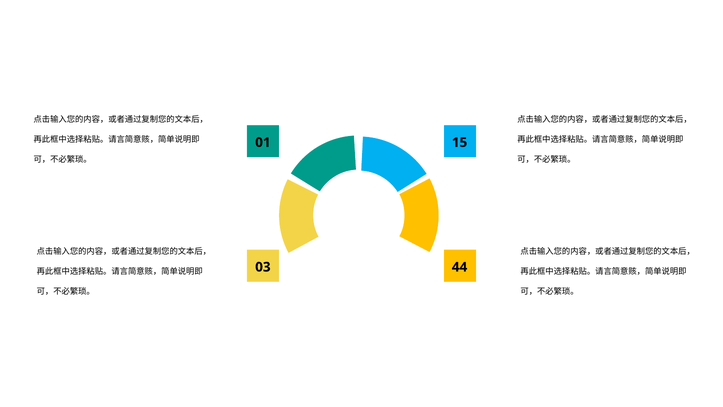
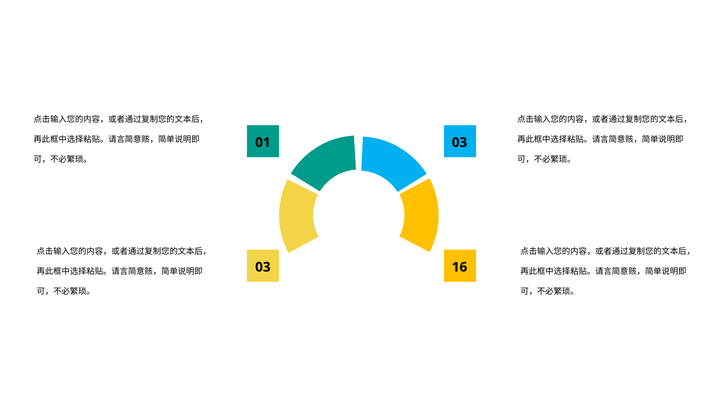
01 15: 15 -> 03 (460, 142)
44: 44 -> 16 (460, 267)
